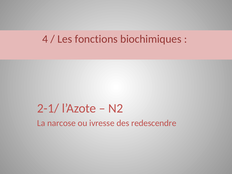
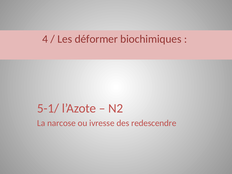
fonctions: fonctions -> déformer (96, 39)
2-1/: 2-1/ -> 5-1/ (48, 108)
